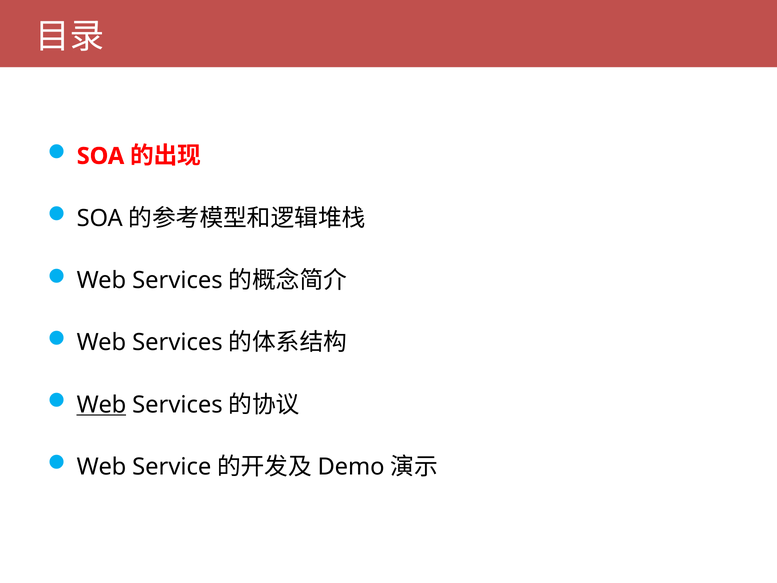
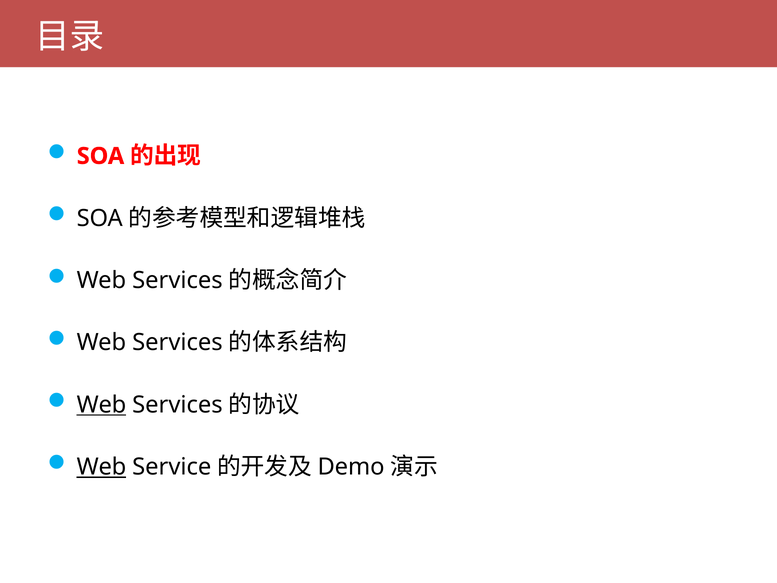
Web underline: none -> present (101, 467)
